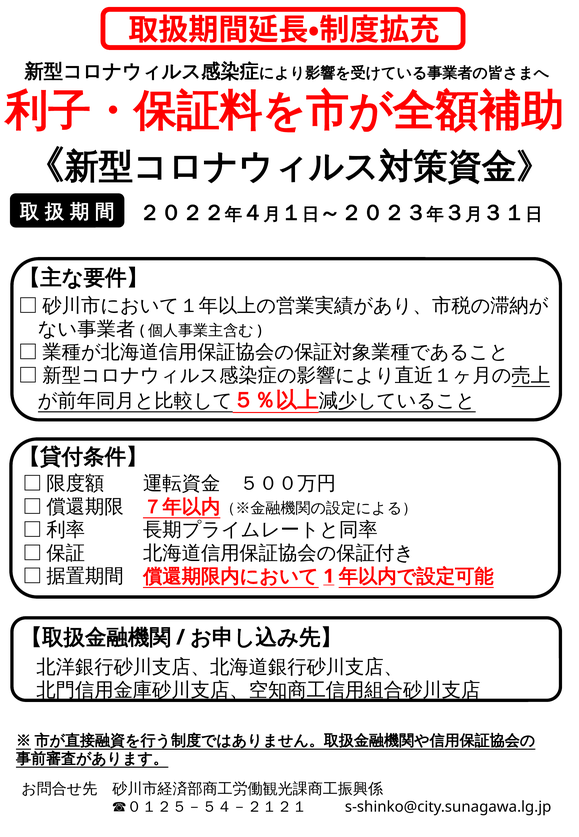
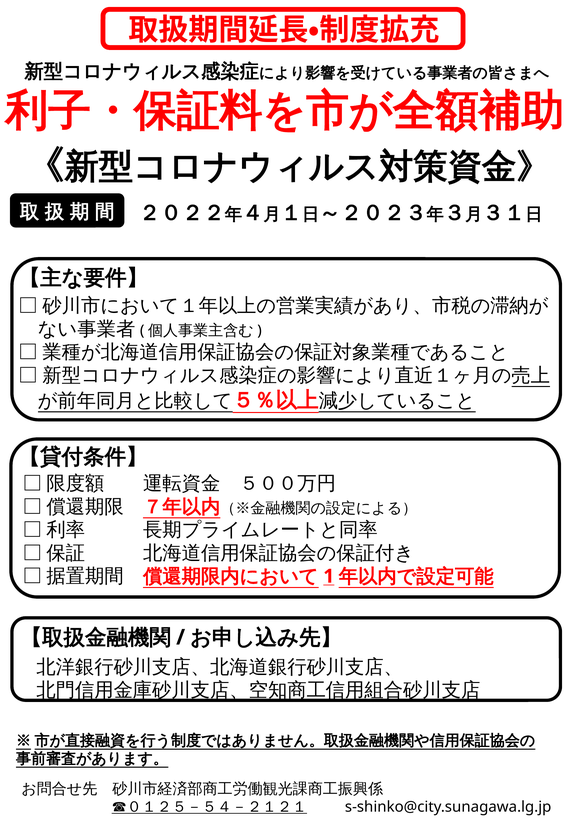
☎０１２５－５４－２１２１ underline: none -> present (209, 806)
